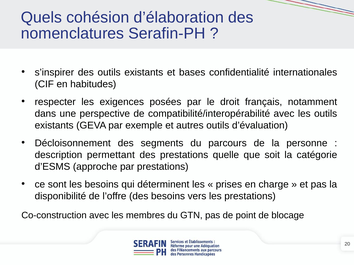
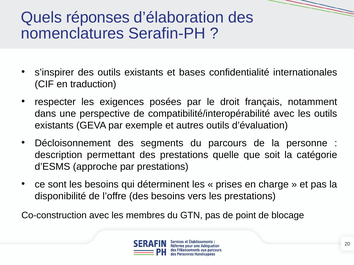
cohésion: cohésion -> réponses (98, 18)
habitudes: habitudes -> traduction (93, 84)
